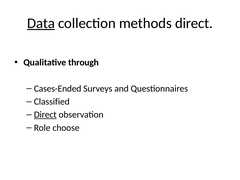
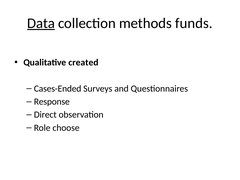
methods direct: direct -> funds (194, 23)
through: through -> created (83, 62)
Classified: Classified -> Response (52, 102)
Direct underline: present -> none (45, 115)
